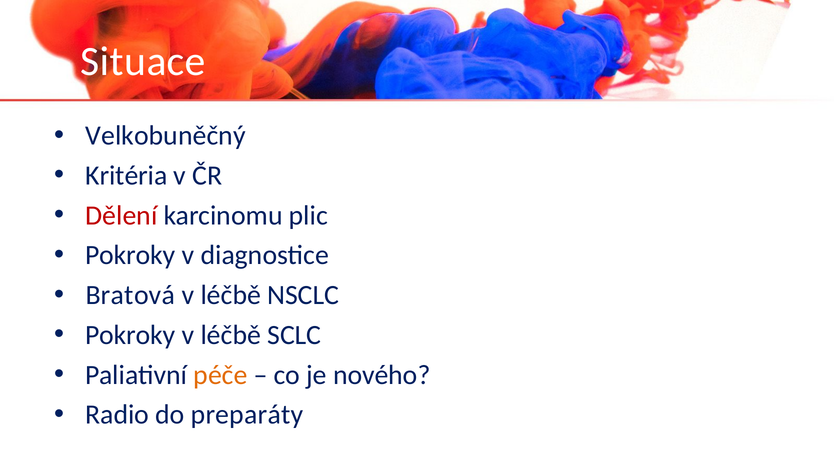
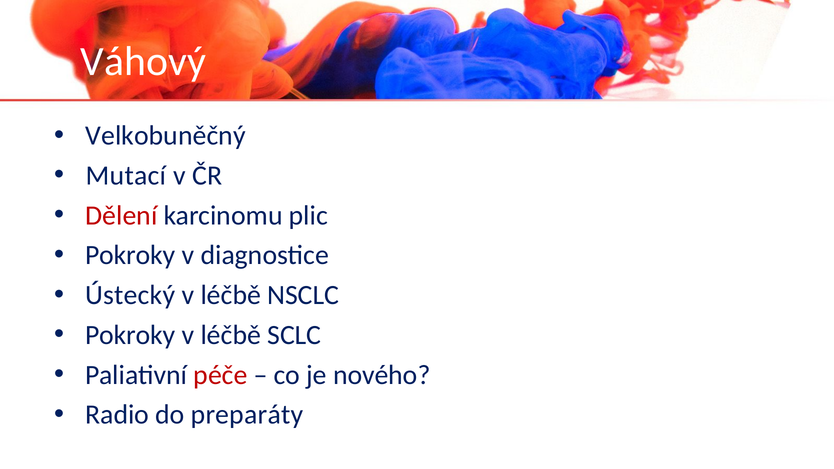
Situace: Situace -> Váhový (143, 62)
Kritéria: Kritéria -> Mutací (126, 176)
Bratová: Bratová -> Ústecký (130, 295)
péče colour: orange -> red (220, 375)
